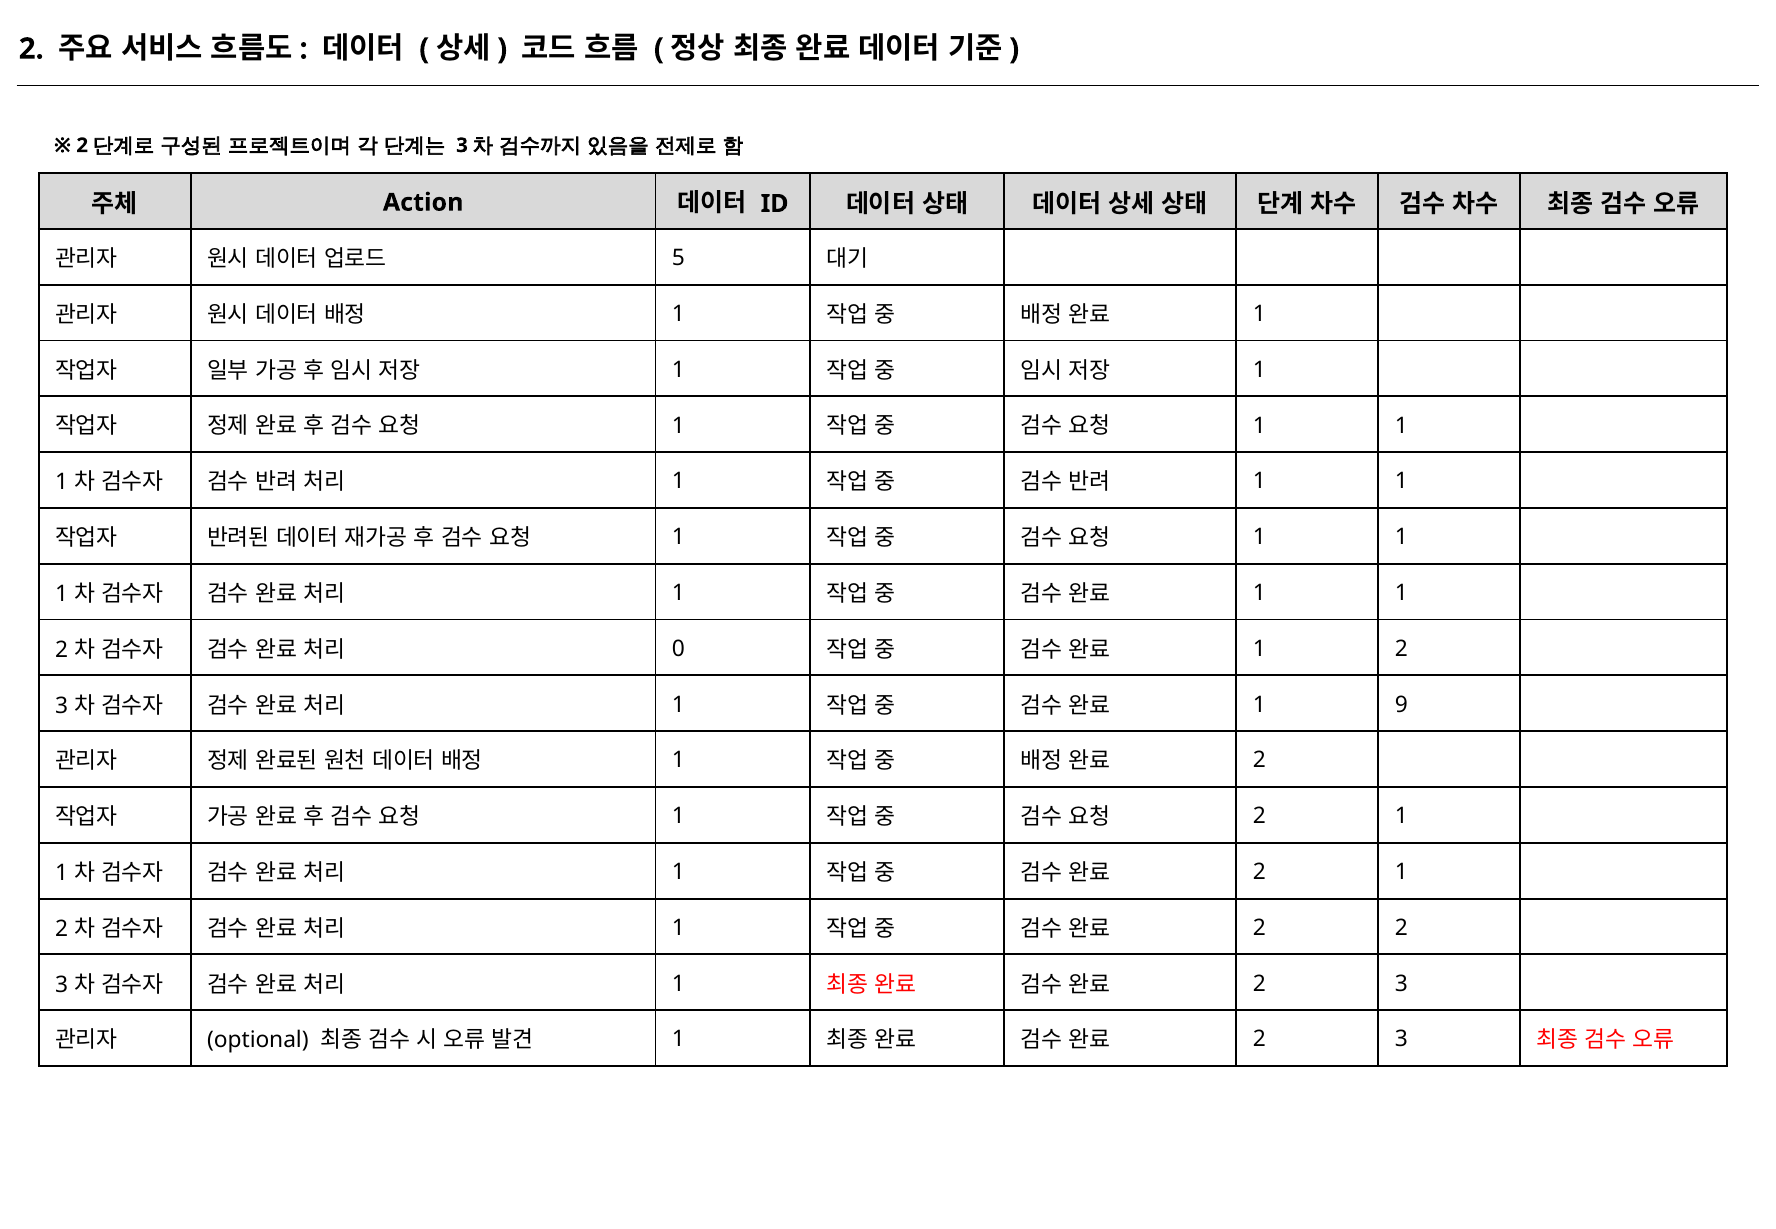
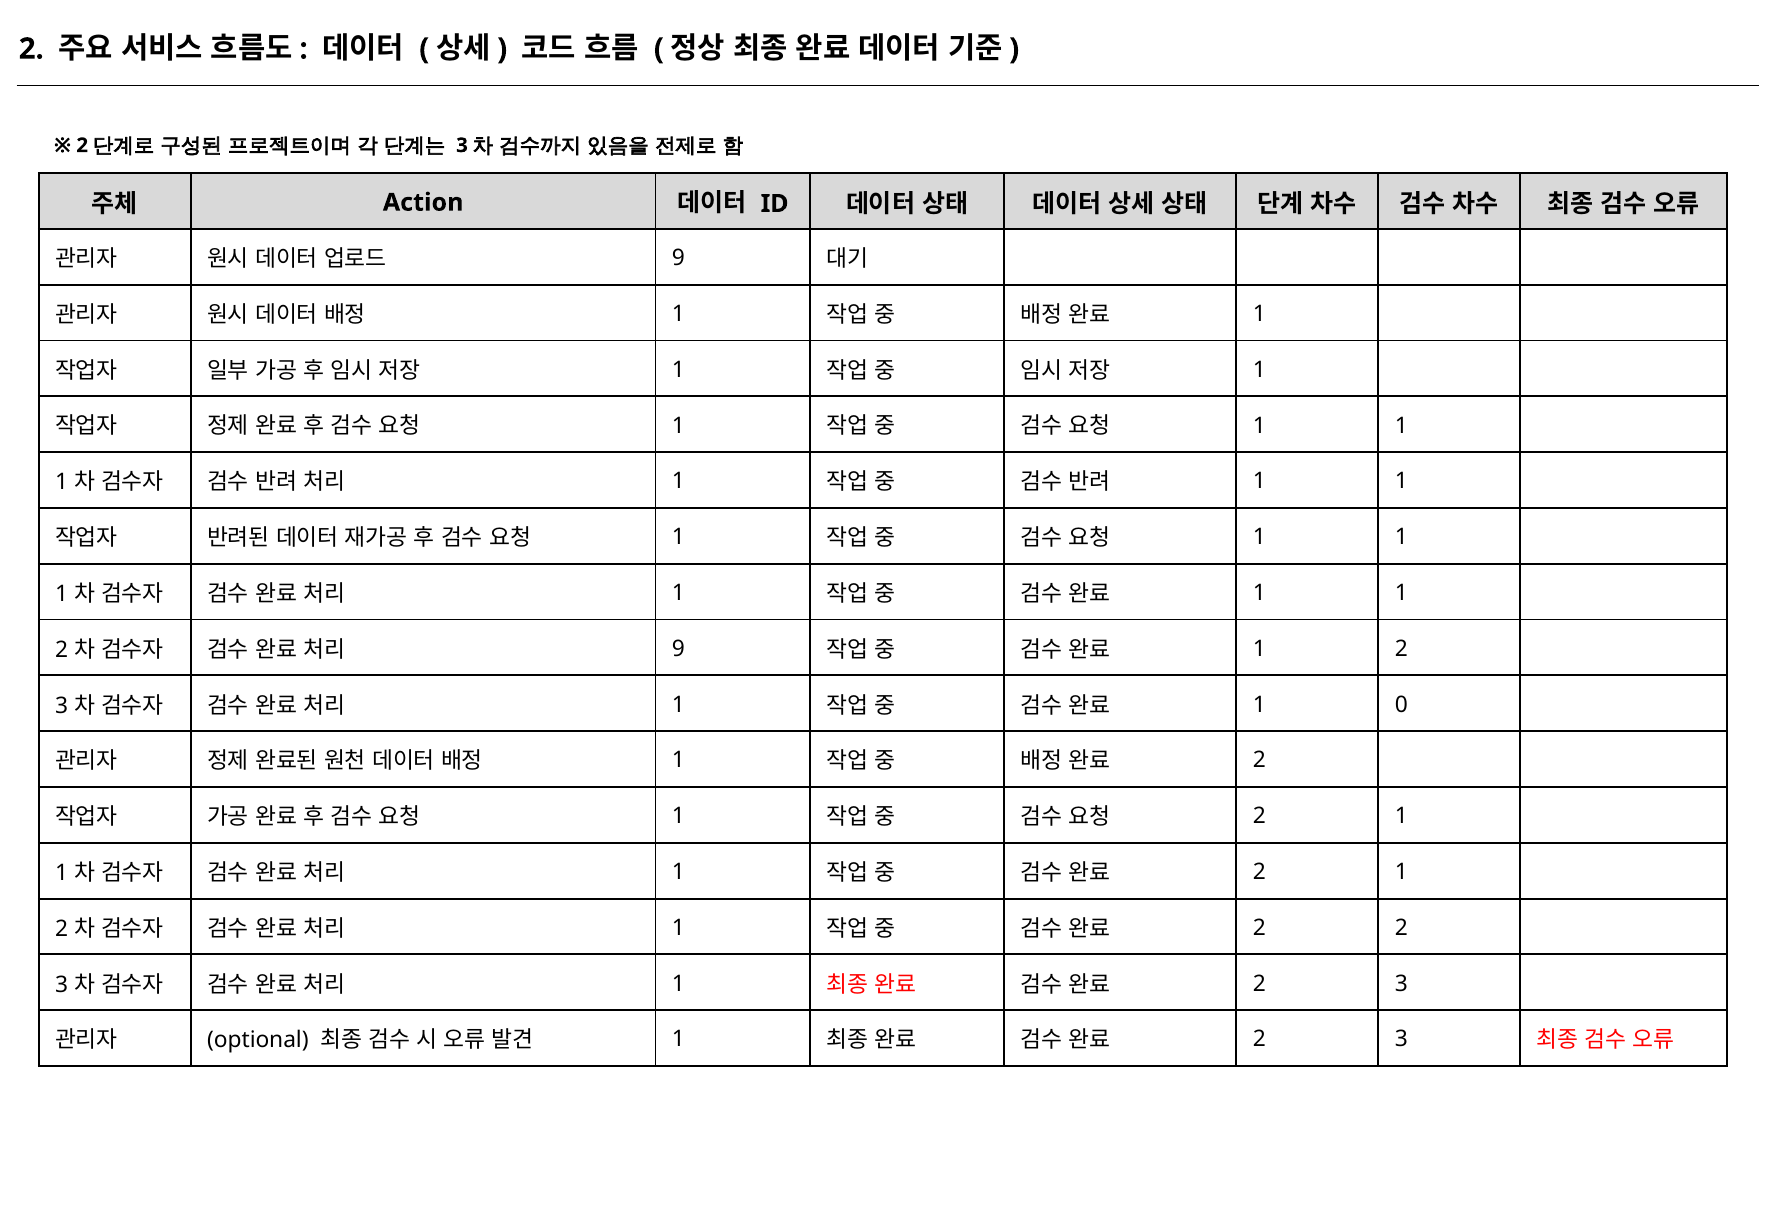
5: 5 -> 9 (678, 258)
0: 0 -> 9 (678, 649)
9: 9 -> 0 (1401, 705)
